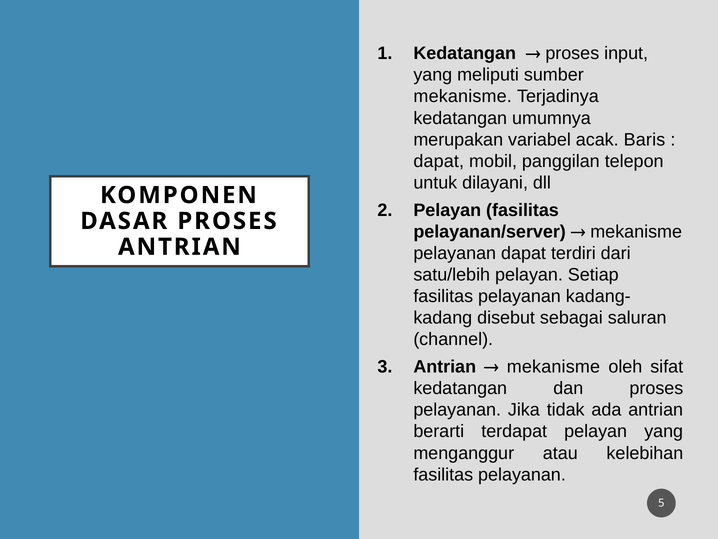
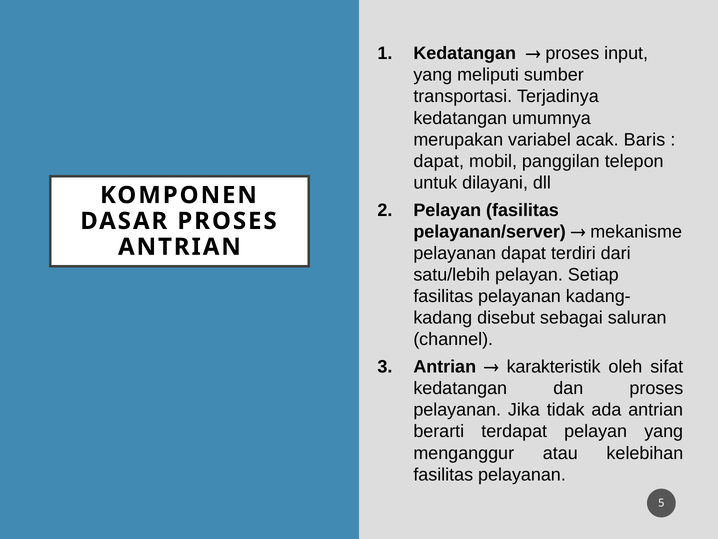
mekanisme: mekanisme -> transportasi (463, 96)
mekanisme: mekanisme -> karakteristik (554, 367)
